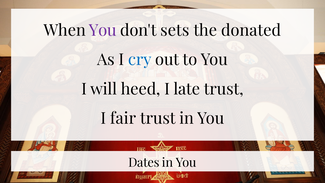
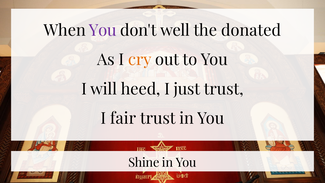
sets: sets -> well (175, 31)
cry colour: blue -> orange (140, 60)
late: late -> just (187, 89)
Dates: Dates -> Shine (144, 163)
